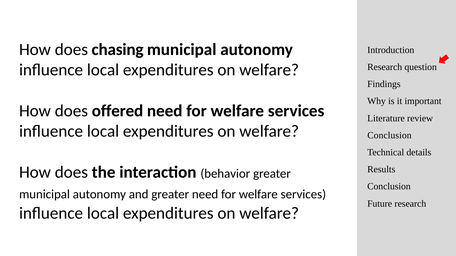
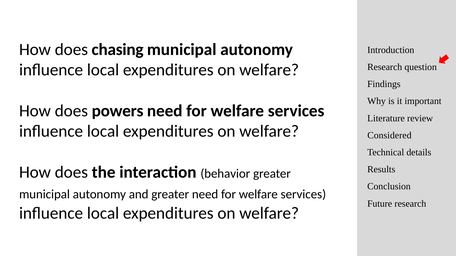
offered: offered -> powers (118, 111)
Conclusion: Conclusion -> Considered (389, 136)
